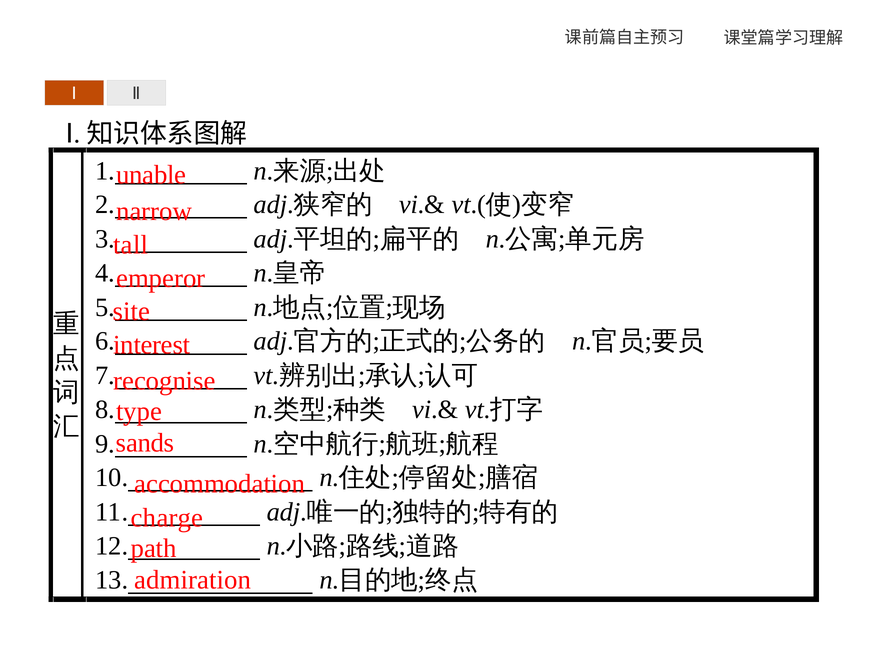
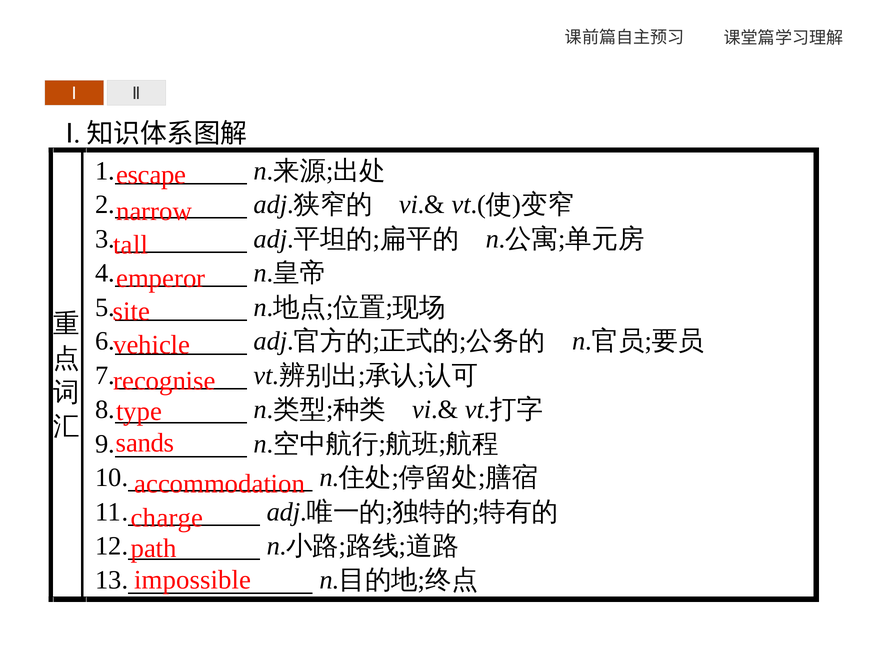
unable: unable -> escape (151, 175)
interest: interest -> vehicle (152, 345)
admiration: admiration -> impossible (193, 580)
